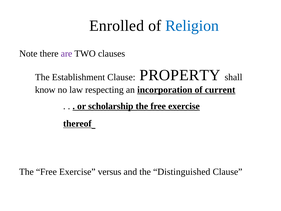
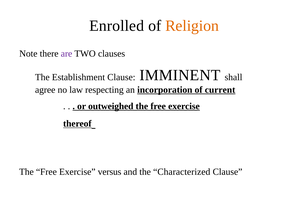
Religion colour: blue -> orange (192, 26)
PROPERTY: PROPERTY -> IMMINENT (180, 75)
know: know -> agree (45, 90)
scholarship: scholarship -> outweighed (111, 106)
Distinguished: Distinguished -> Characterized (182, 172)
